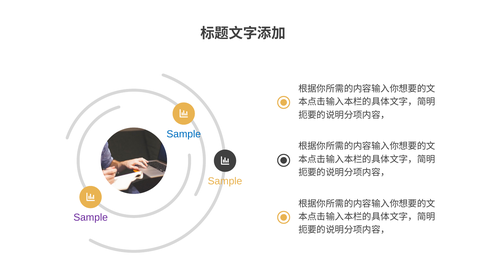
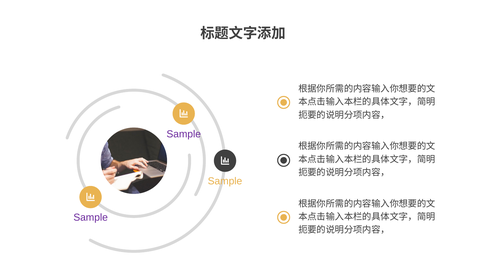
Sample colour: blue -> purple (184, 134)
